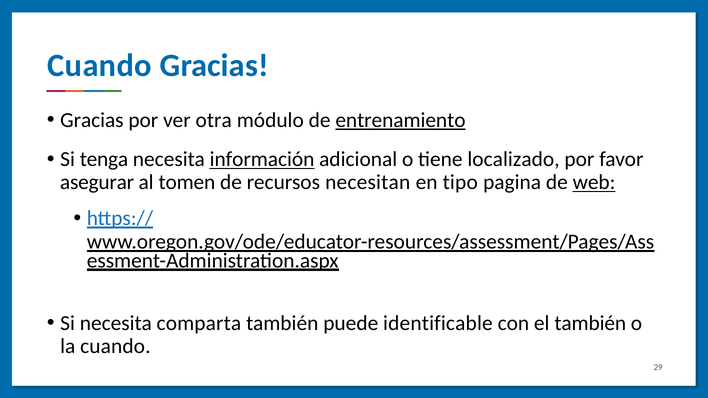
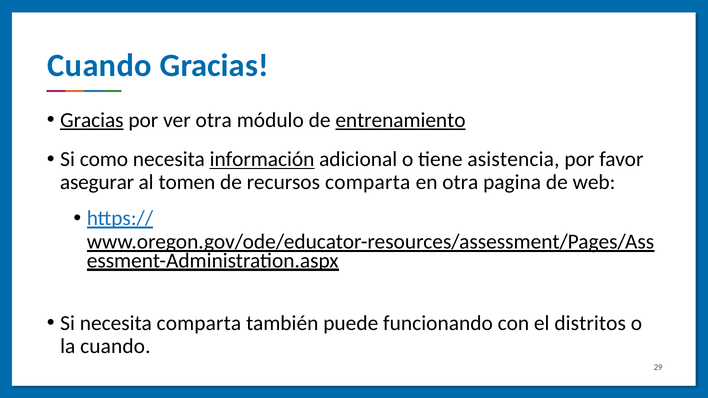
Gracias underline: none -> present (92, 120)
tenga: tenga -> como (104, 159)
localizado: localizado -> asistencia (513, 159)
recursos necesitan: necesitan -> comparta (368, 183)
en tipo: tipo -> otra (460, 183)
web underline: present -> none (594, 183)
identificable: identificable -> funcionando (438, 323)
el también: también -> distritos (590, 323)
